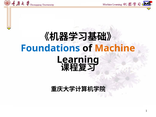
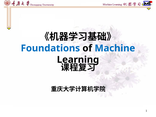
Machine colour: orange -> blue (115, 48)
